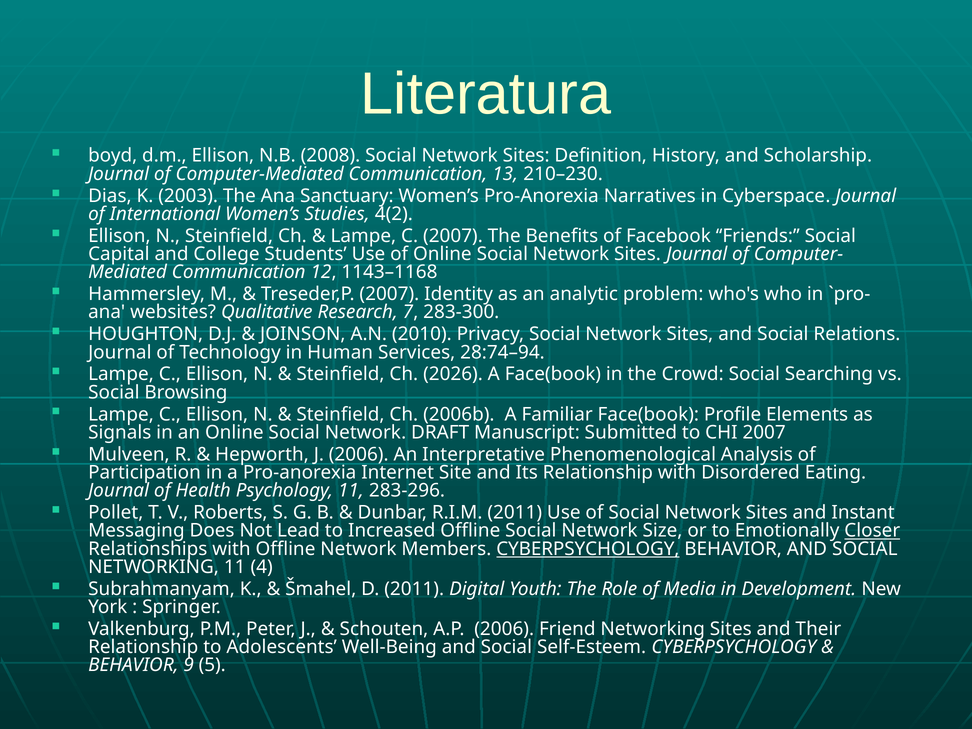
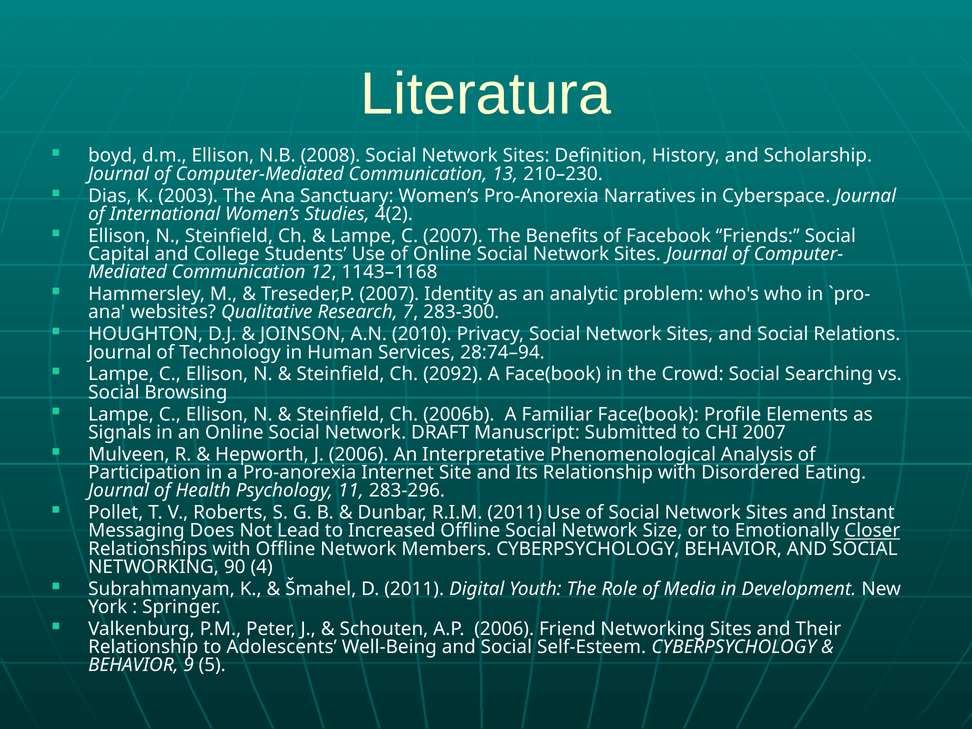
2026: 2026 -> 2092 (453, 374)
CYBERPSYCHOLOGY underline: present -> none (588, 549)
NETWORKING 11: 11 -> 90 (235, 567)
